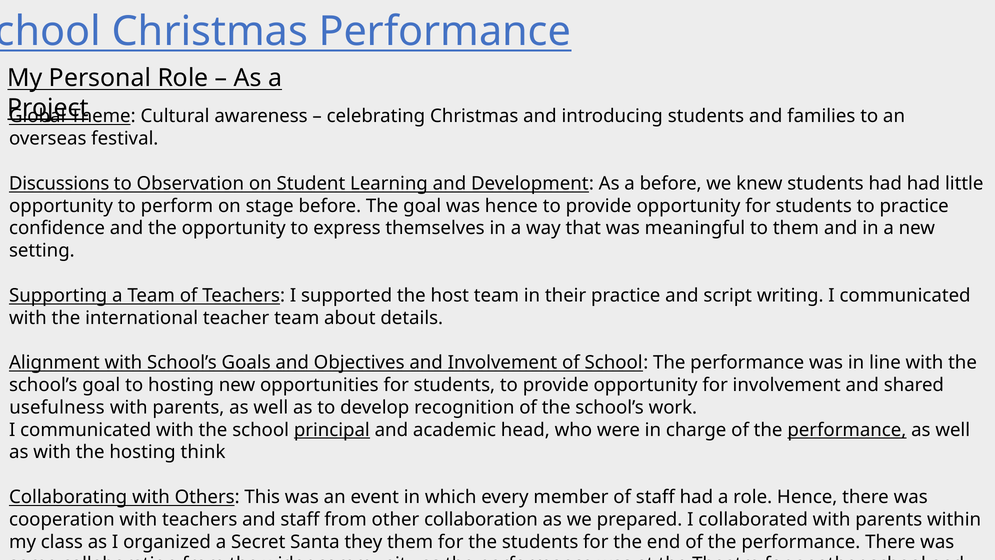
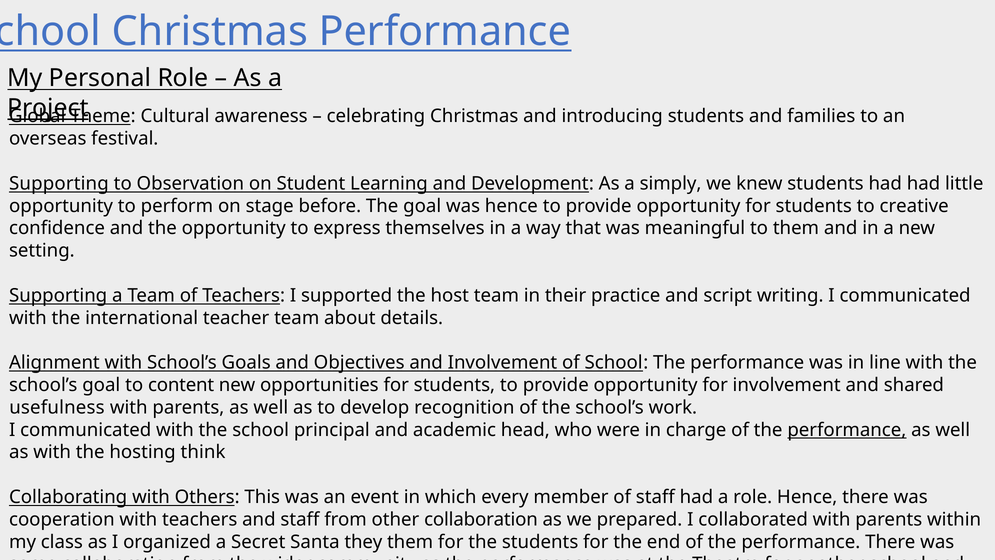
Discussions: Discussions -> Supporting (59, 183)
a before: before -> simply (671, 183)
to practice: practice -> creative (914, 206)
to hosting: hosting -> content (181, 385)
principal underline: present -> none (332, 430)
